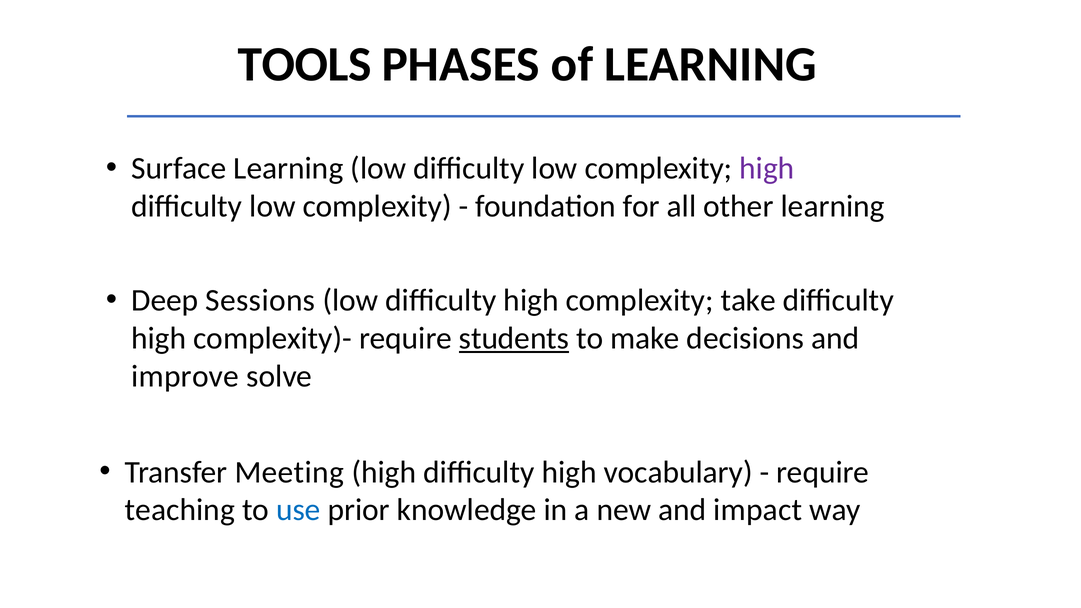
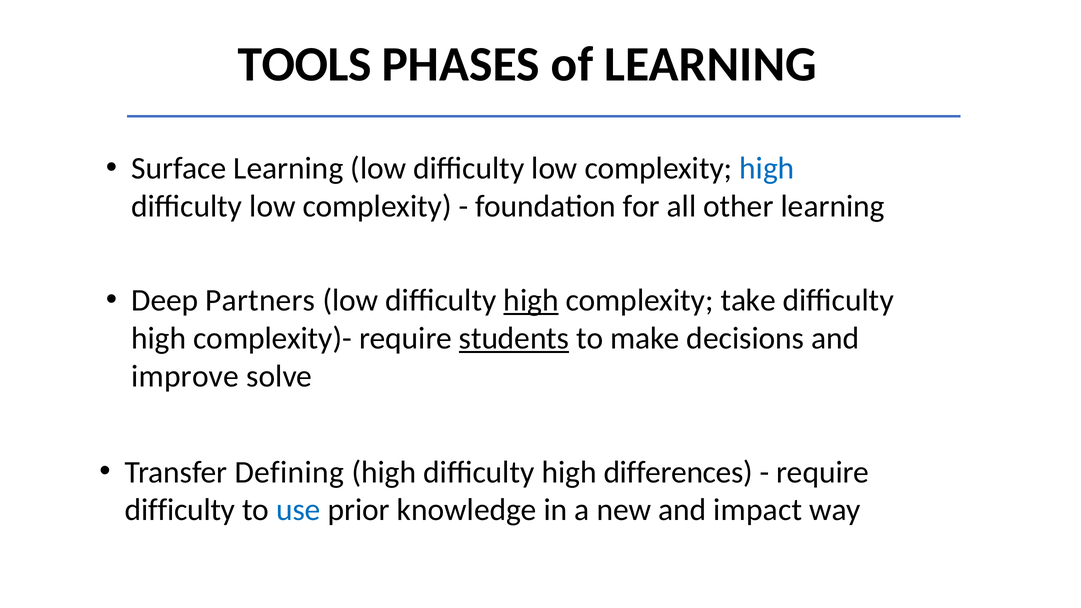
high colour: purple -> blue (767, 168)
Sessions: Sessions -> Partners (260, 301)
high underline: none -> present (531, 301)
Meeting: Meeting -> Defining (289, 472)
vocabulary: vocabulary -> differences (678, 472)
teaching: teaching -> difficulty (180, 510)
